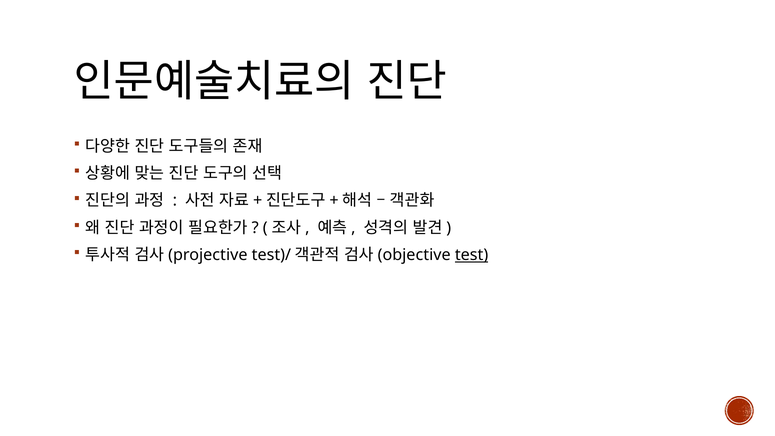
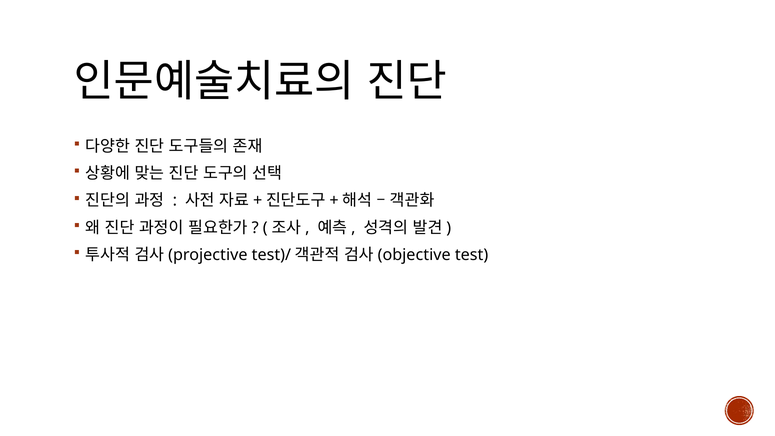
test underline: present -> none (472, 255)
